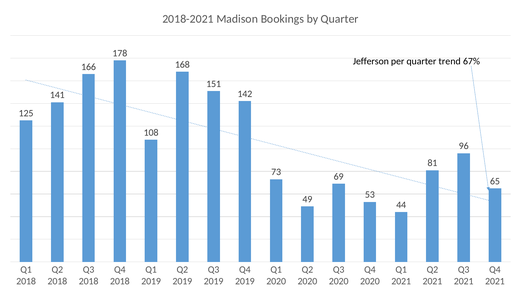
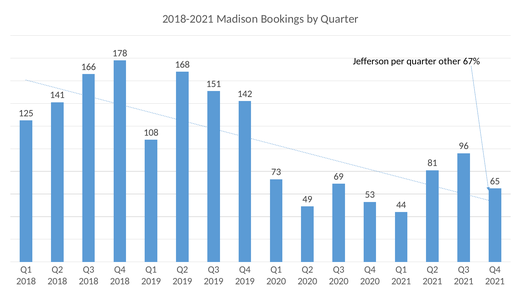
trend: trend -> other (450, 61)
